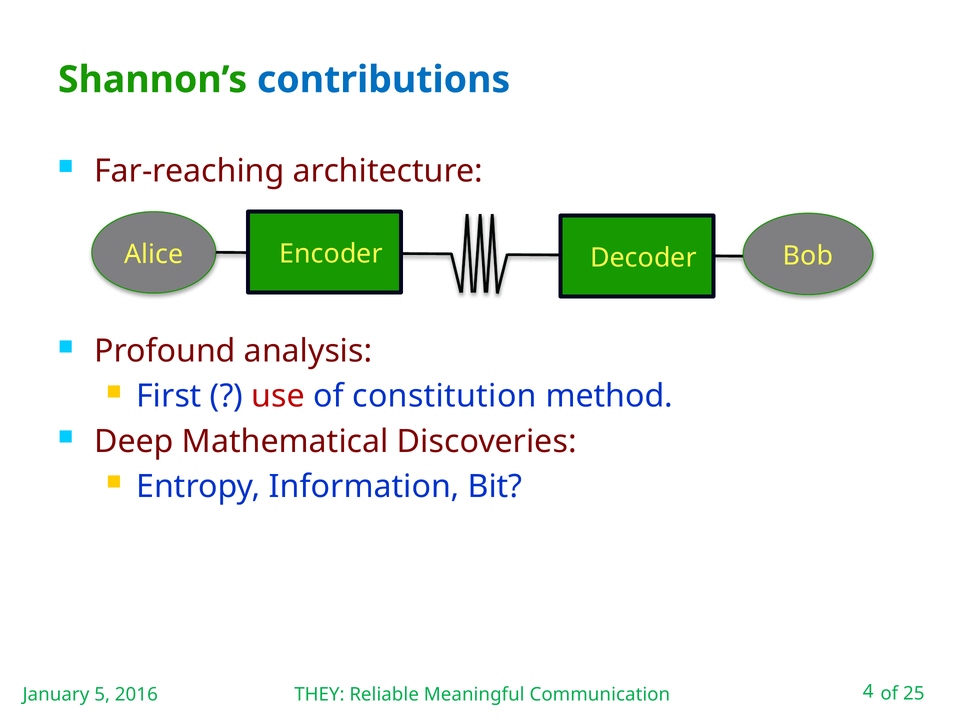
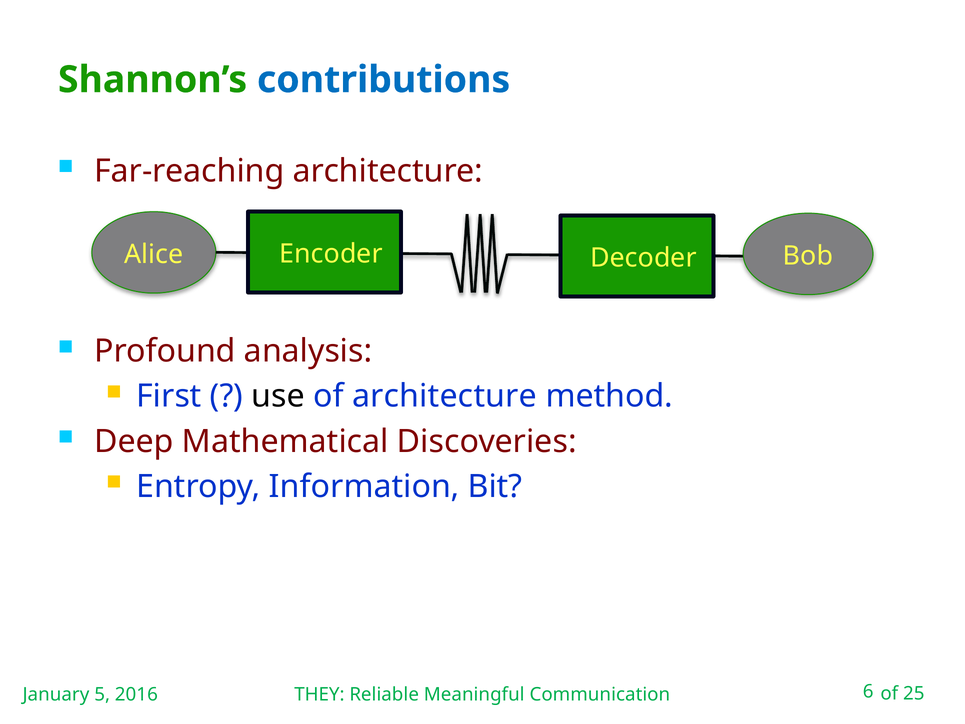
use colour: red -> black (278, 396)
of constitution: constitution -> architecture (445, 396)
4: 4 -> 6 (868, 691)
